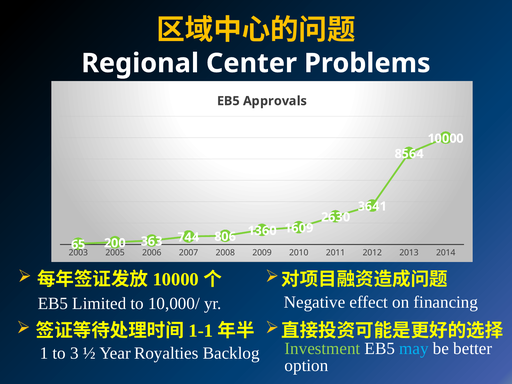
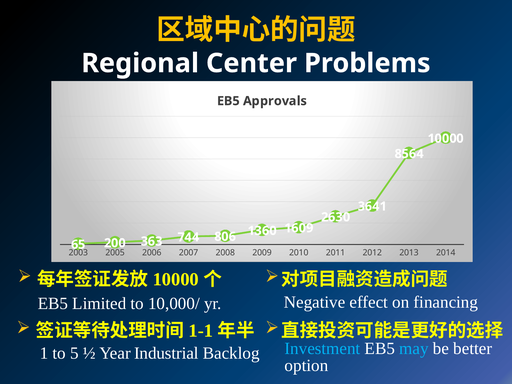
Investment colour: light green -> light blue (322, 348)
3: 3 -> 5 (74, 353)
Royalties: Royalties -> Industrial (166, 353)
